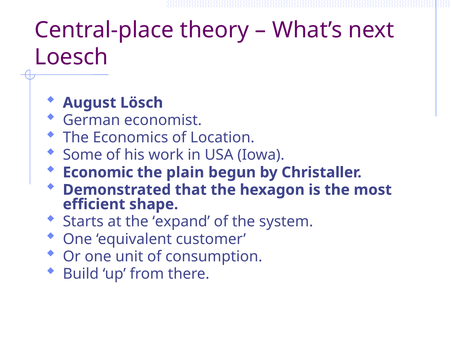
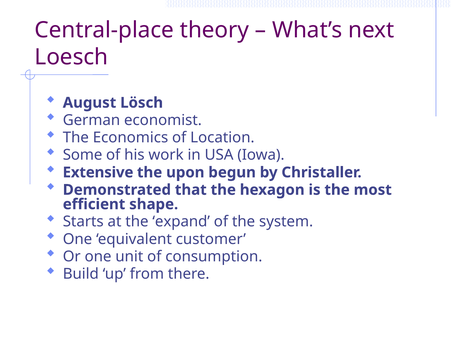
Economic: Economic -> Extensive (98, 173)
plain: plain -> upon (185, 173)
